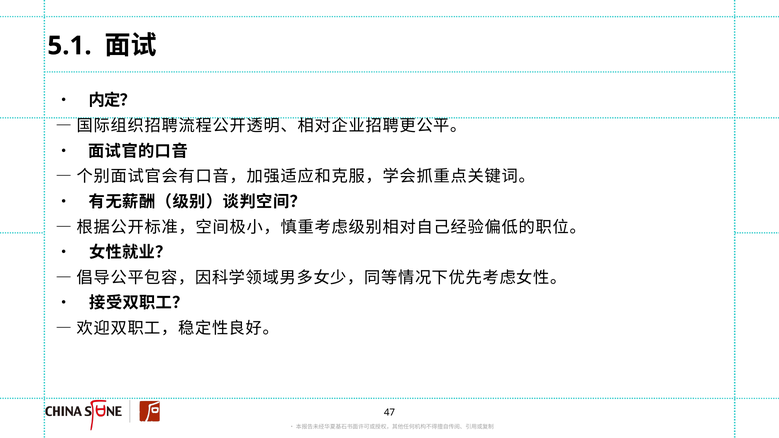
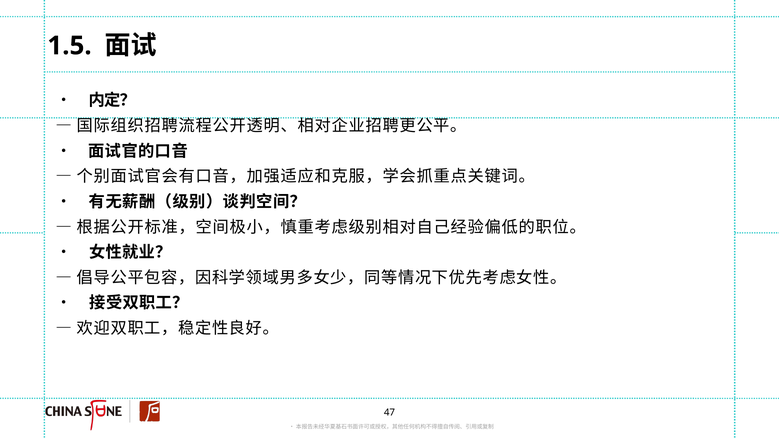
5.1: 5.1 -> 1.5 (70, 46)
